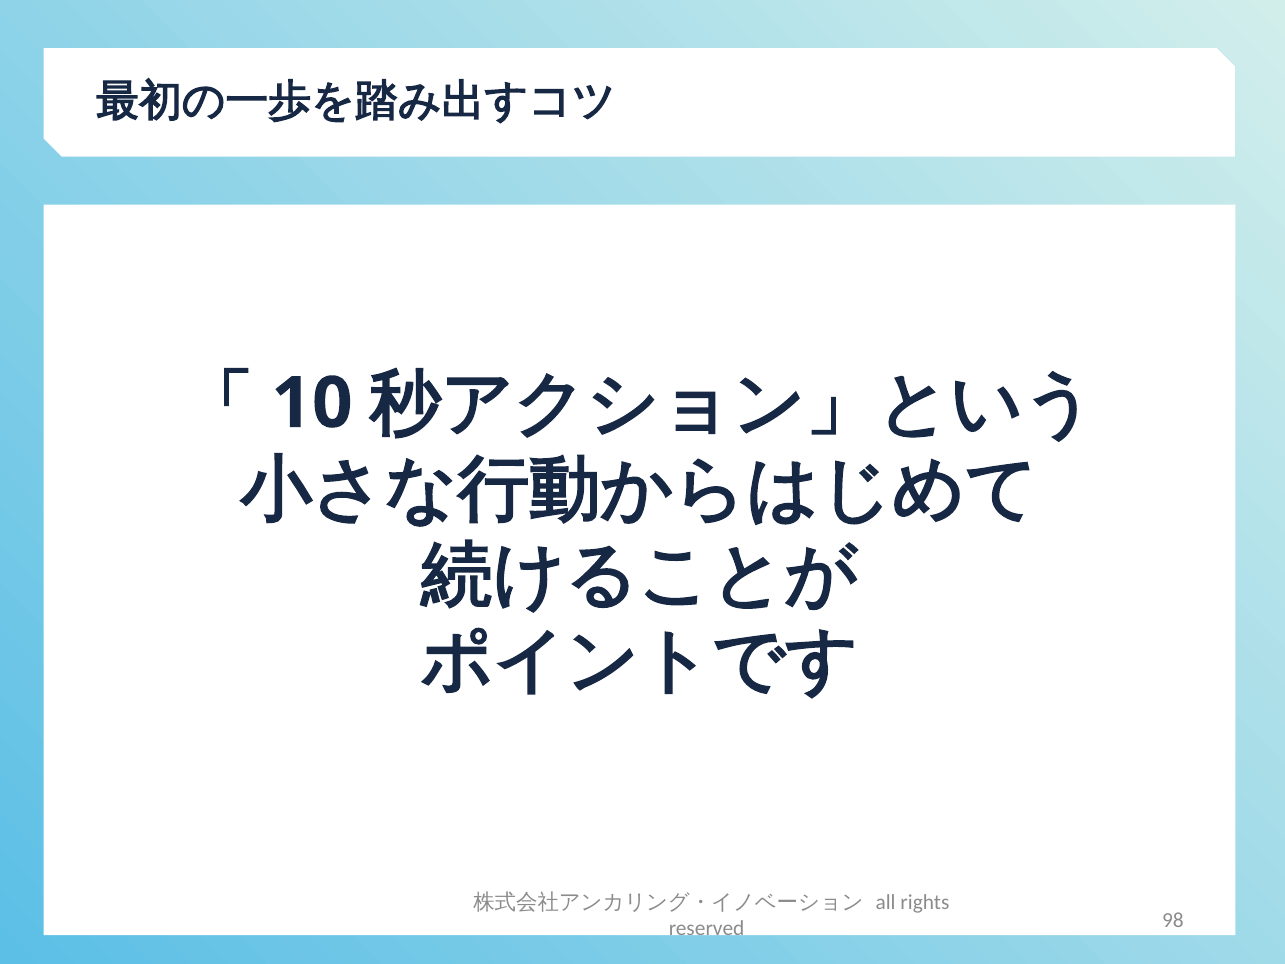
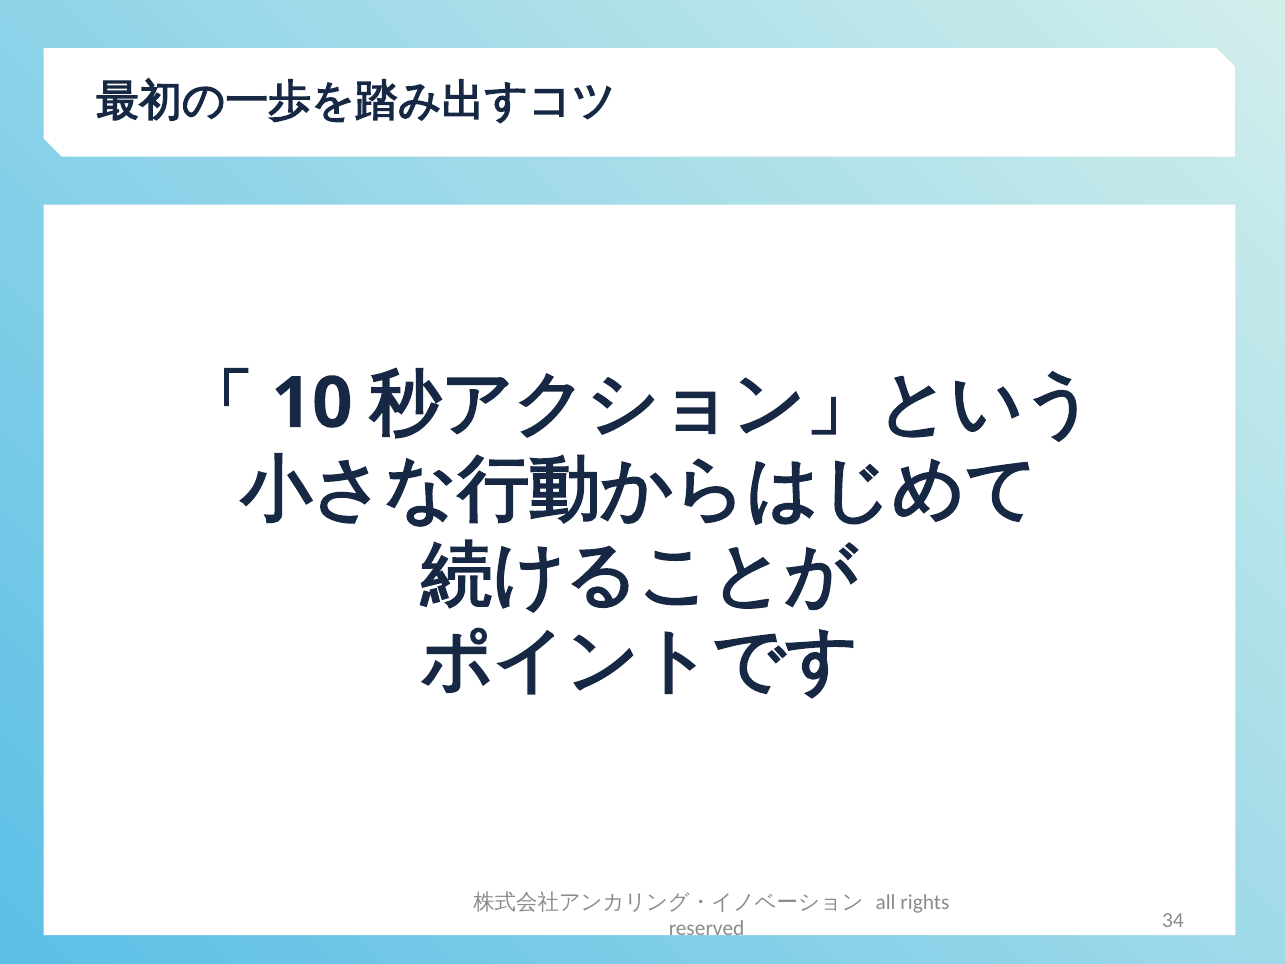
98: 98 -> 34 (1173, 920)
